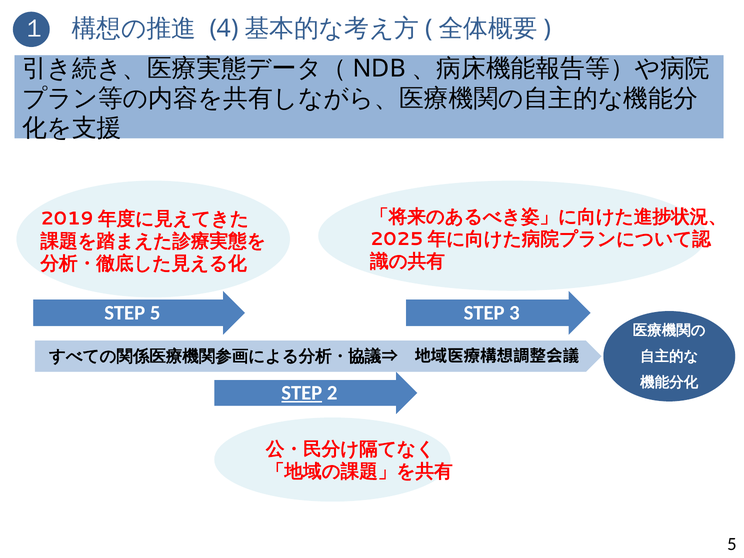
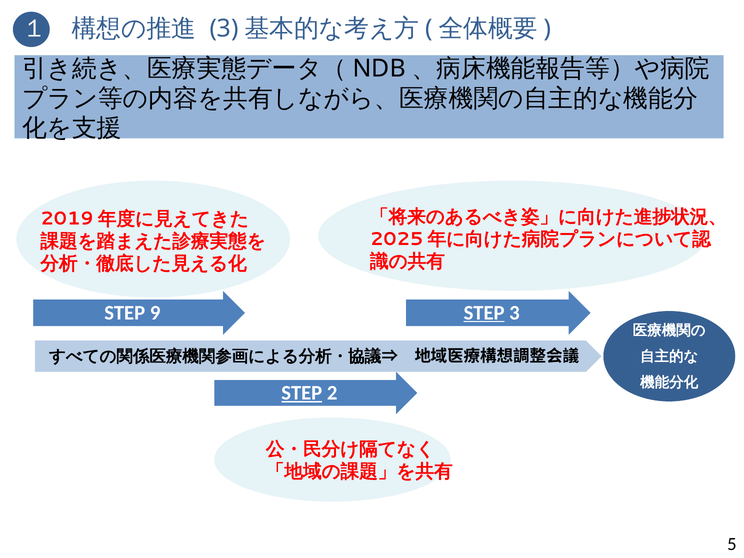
4: 4 -> 3 (224, 28)
STEP 5: 5 -> 9 (155, 313)
STEP underline: none -> present (484, 313)
